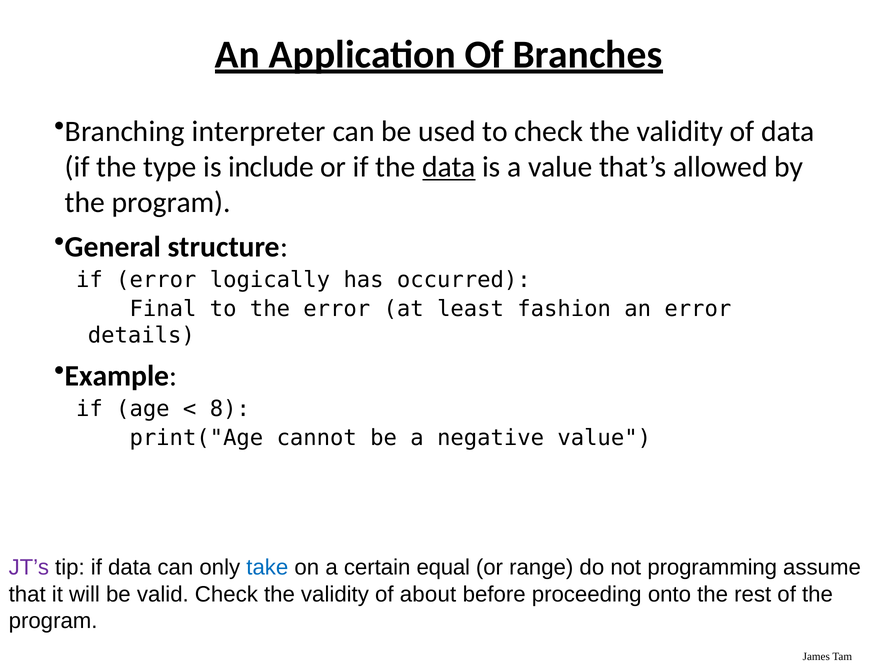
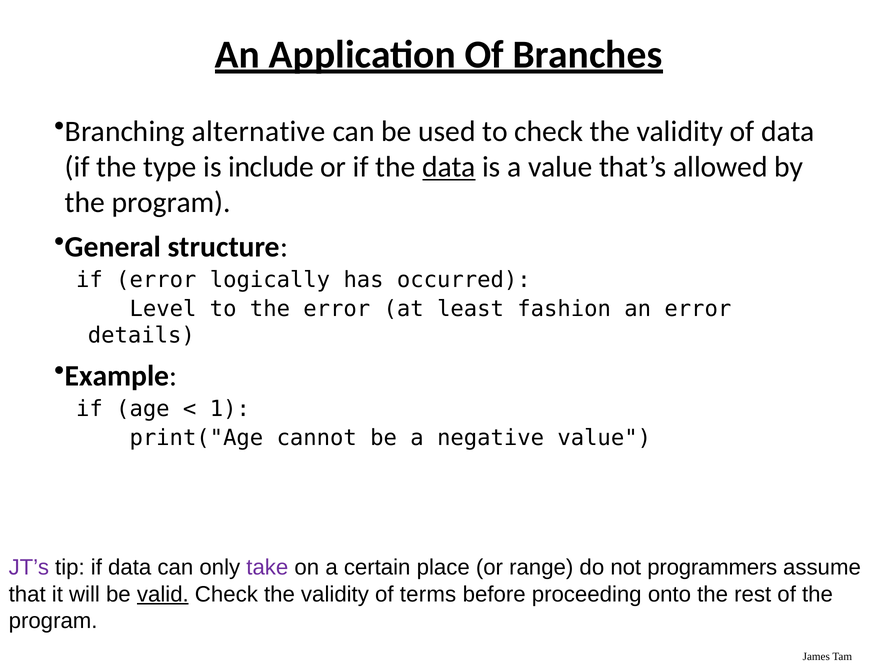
interpreter: interpreter -> alternative (259, 131)
Final: Final -> Level (163, 309)
8: 8 -> 1 (230, 409)
take colour: blue -> purple (267, 567)
equal: equal -> place (443, 567)
programming: programming -> programmers (712, 567)
valid underline: none -> present (163, 594)
about: about -> terms (428, 594)
